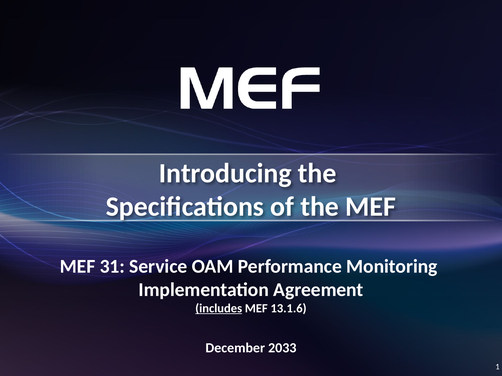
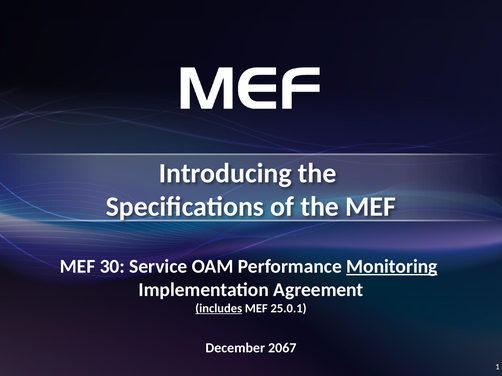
31: 31 -> 30 (112, 267)
Monitoring underline: none -> present (392, 267)
13.1.6: 13.1.6 -> 25.0.1 (289, 309)
2033: 2033 -> 2067 (282, 348)
